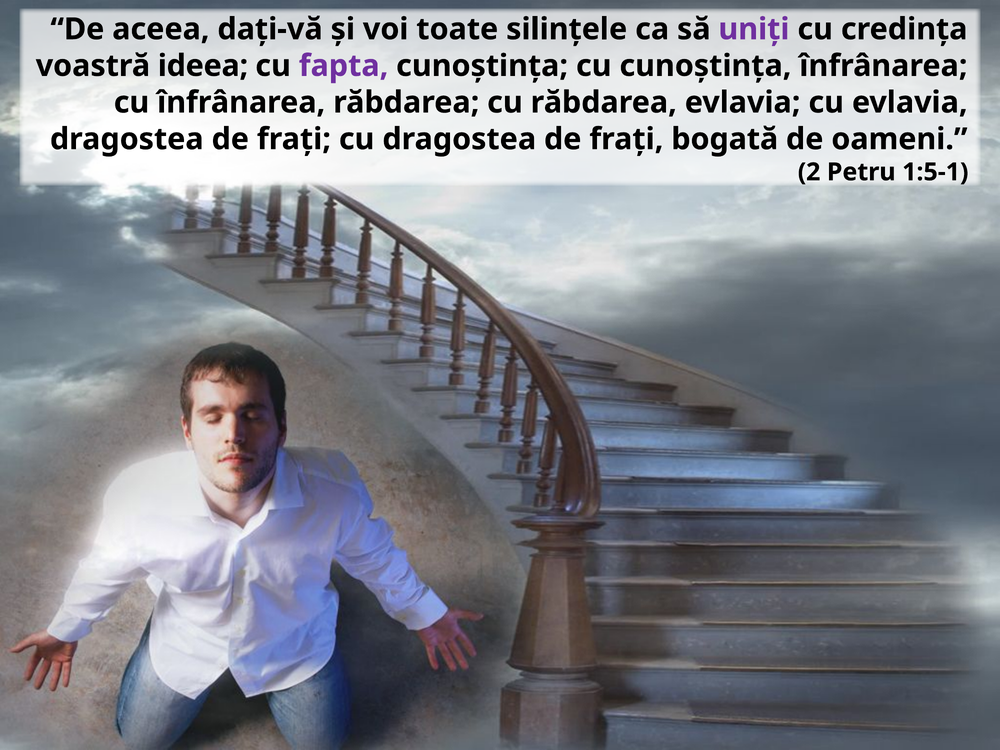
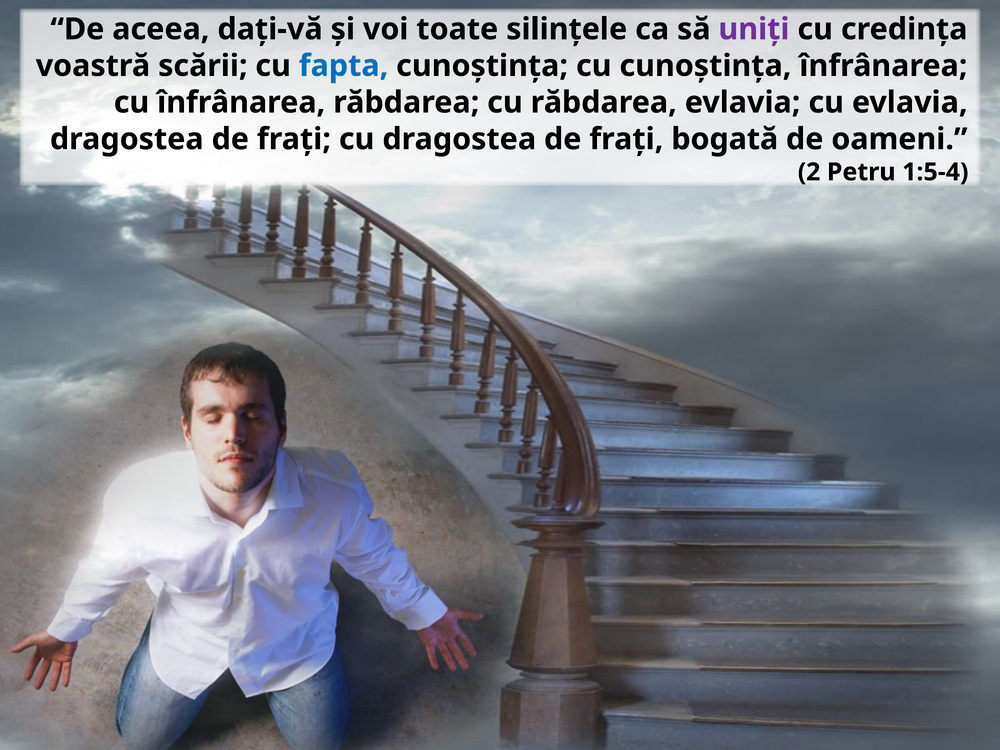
ideea: ideea -> scării (203, 66)
fapta colour: purple -> blue (344, 66)
1:5-1: 1:5-1 -> 1:5-4 (935, 172)
